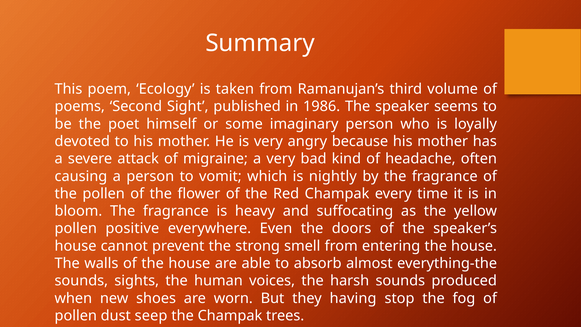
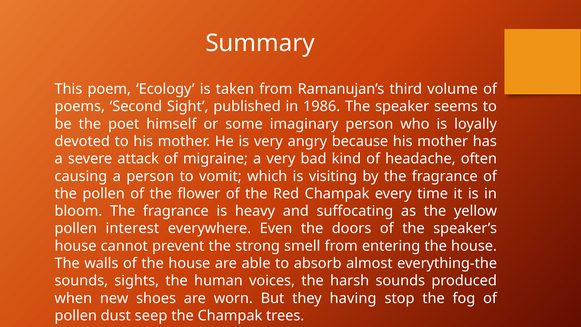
nightly: nightly -> visiting (333, 176)
positive: positive -> interest (132, 228)
